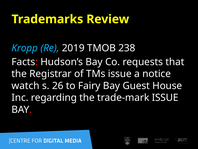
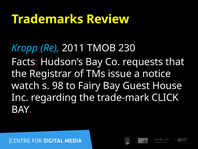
2019: 2019 -> 2011 (73, 48)
238: 238 -> 230 (127, 48)
26: 26 -> 98 (58, 85)
trade-mark ISSUE: ISSUE -> CLICK (165, 97)
